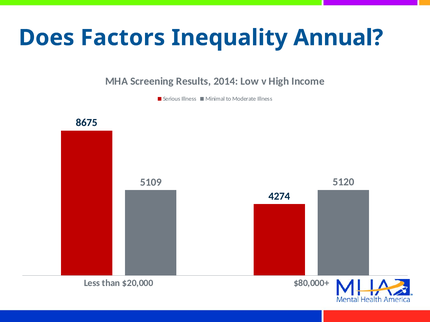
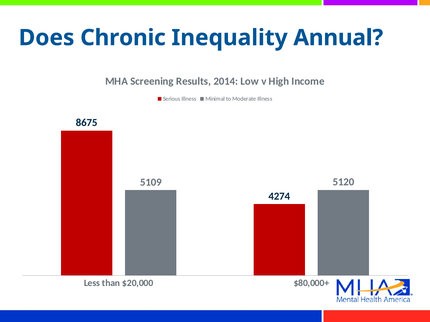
Factors: Factors -> Chronic (123, 38)
